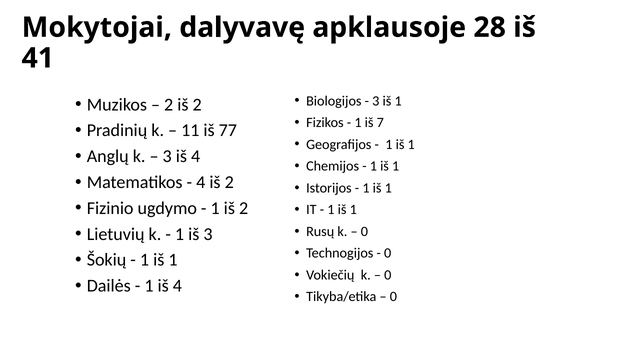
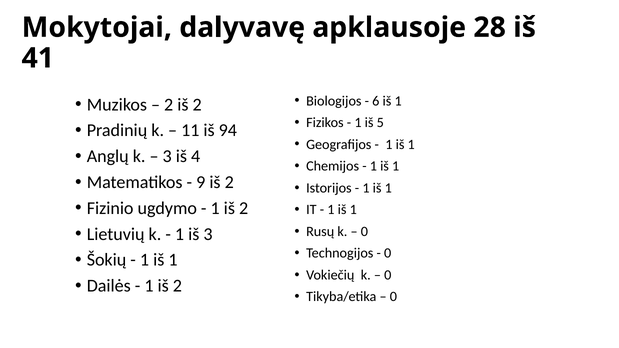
3: 3 -> 6 (376, 101)
7: 7 -> 5 (380, 123)
77: 77 -> 94 (228, 131)
4: 4 -> 9 (201, 182)
4: 4 -> 2 (177, 286)
